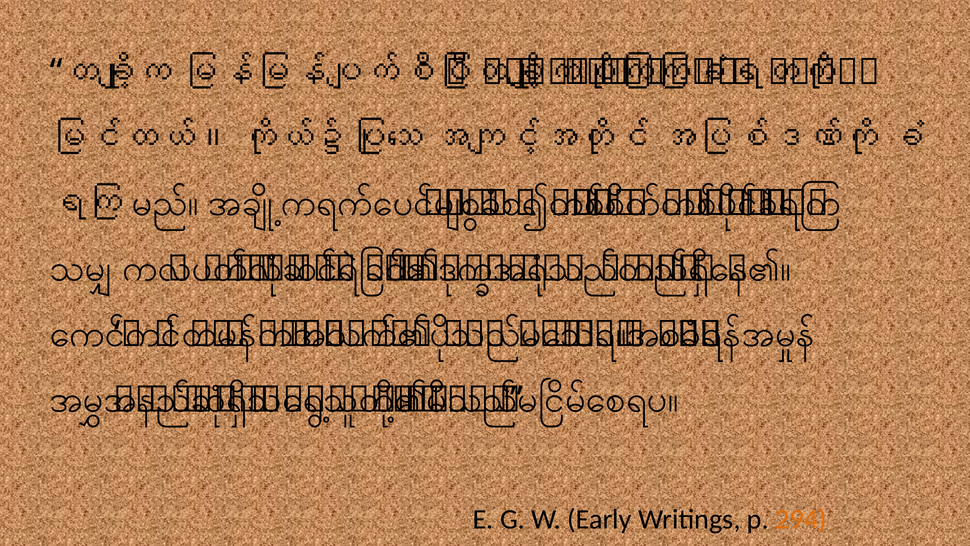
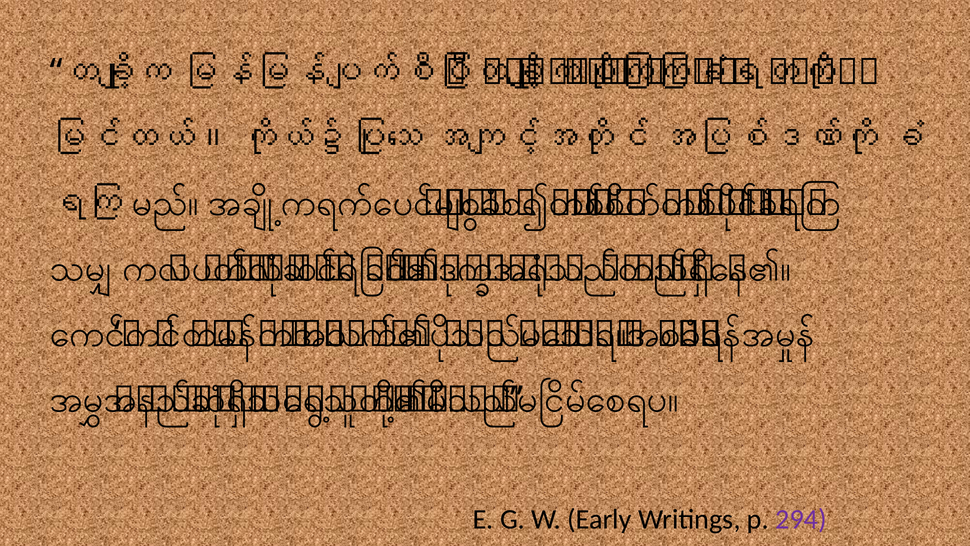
294 colour: orange -> purple (801, 519)
